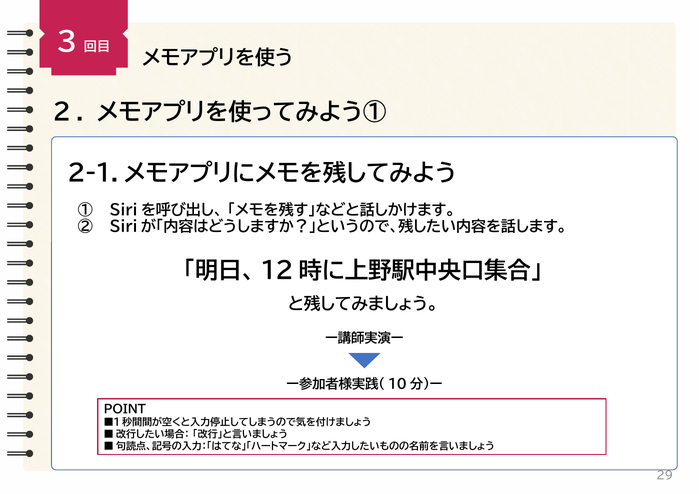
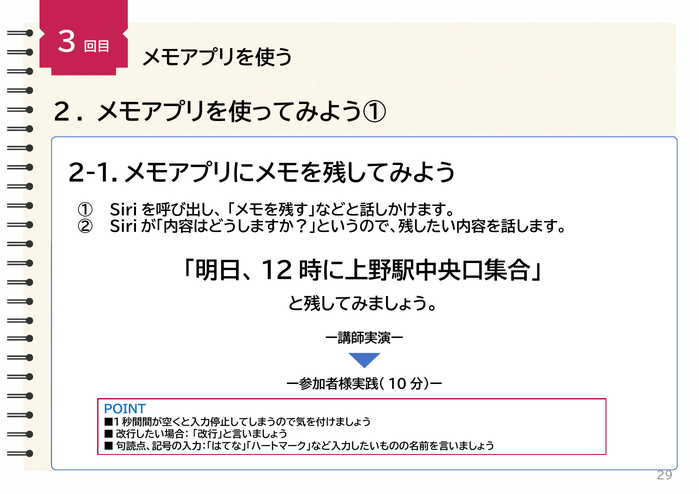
POINT colour: black -> blue (125, 410)
